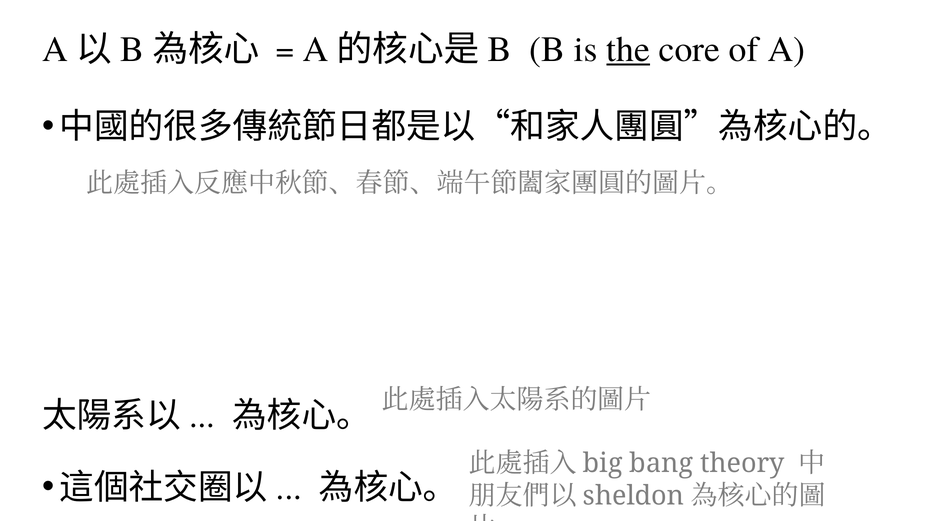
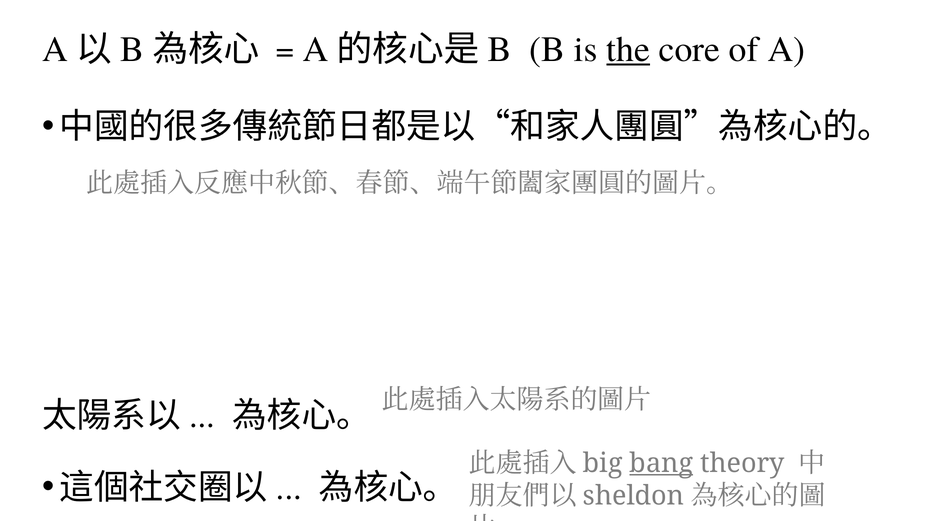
bang underline: none -> present (661, 463)
